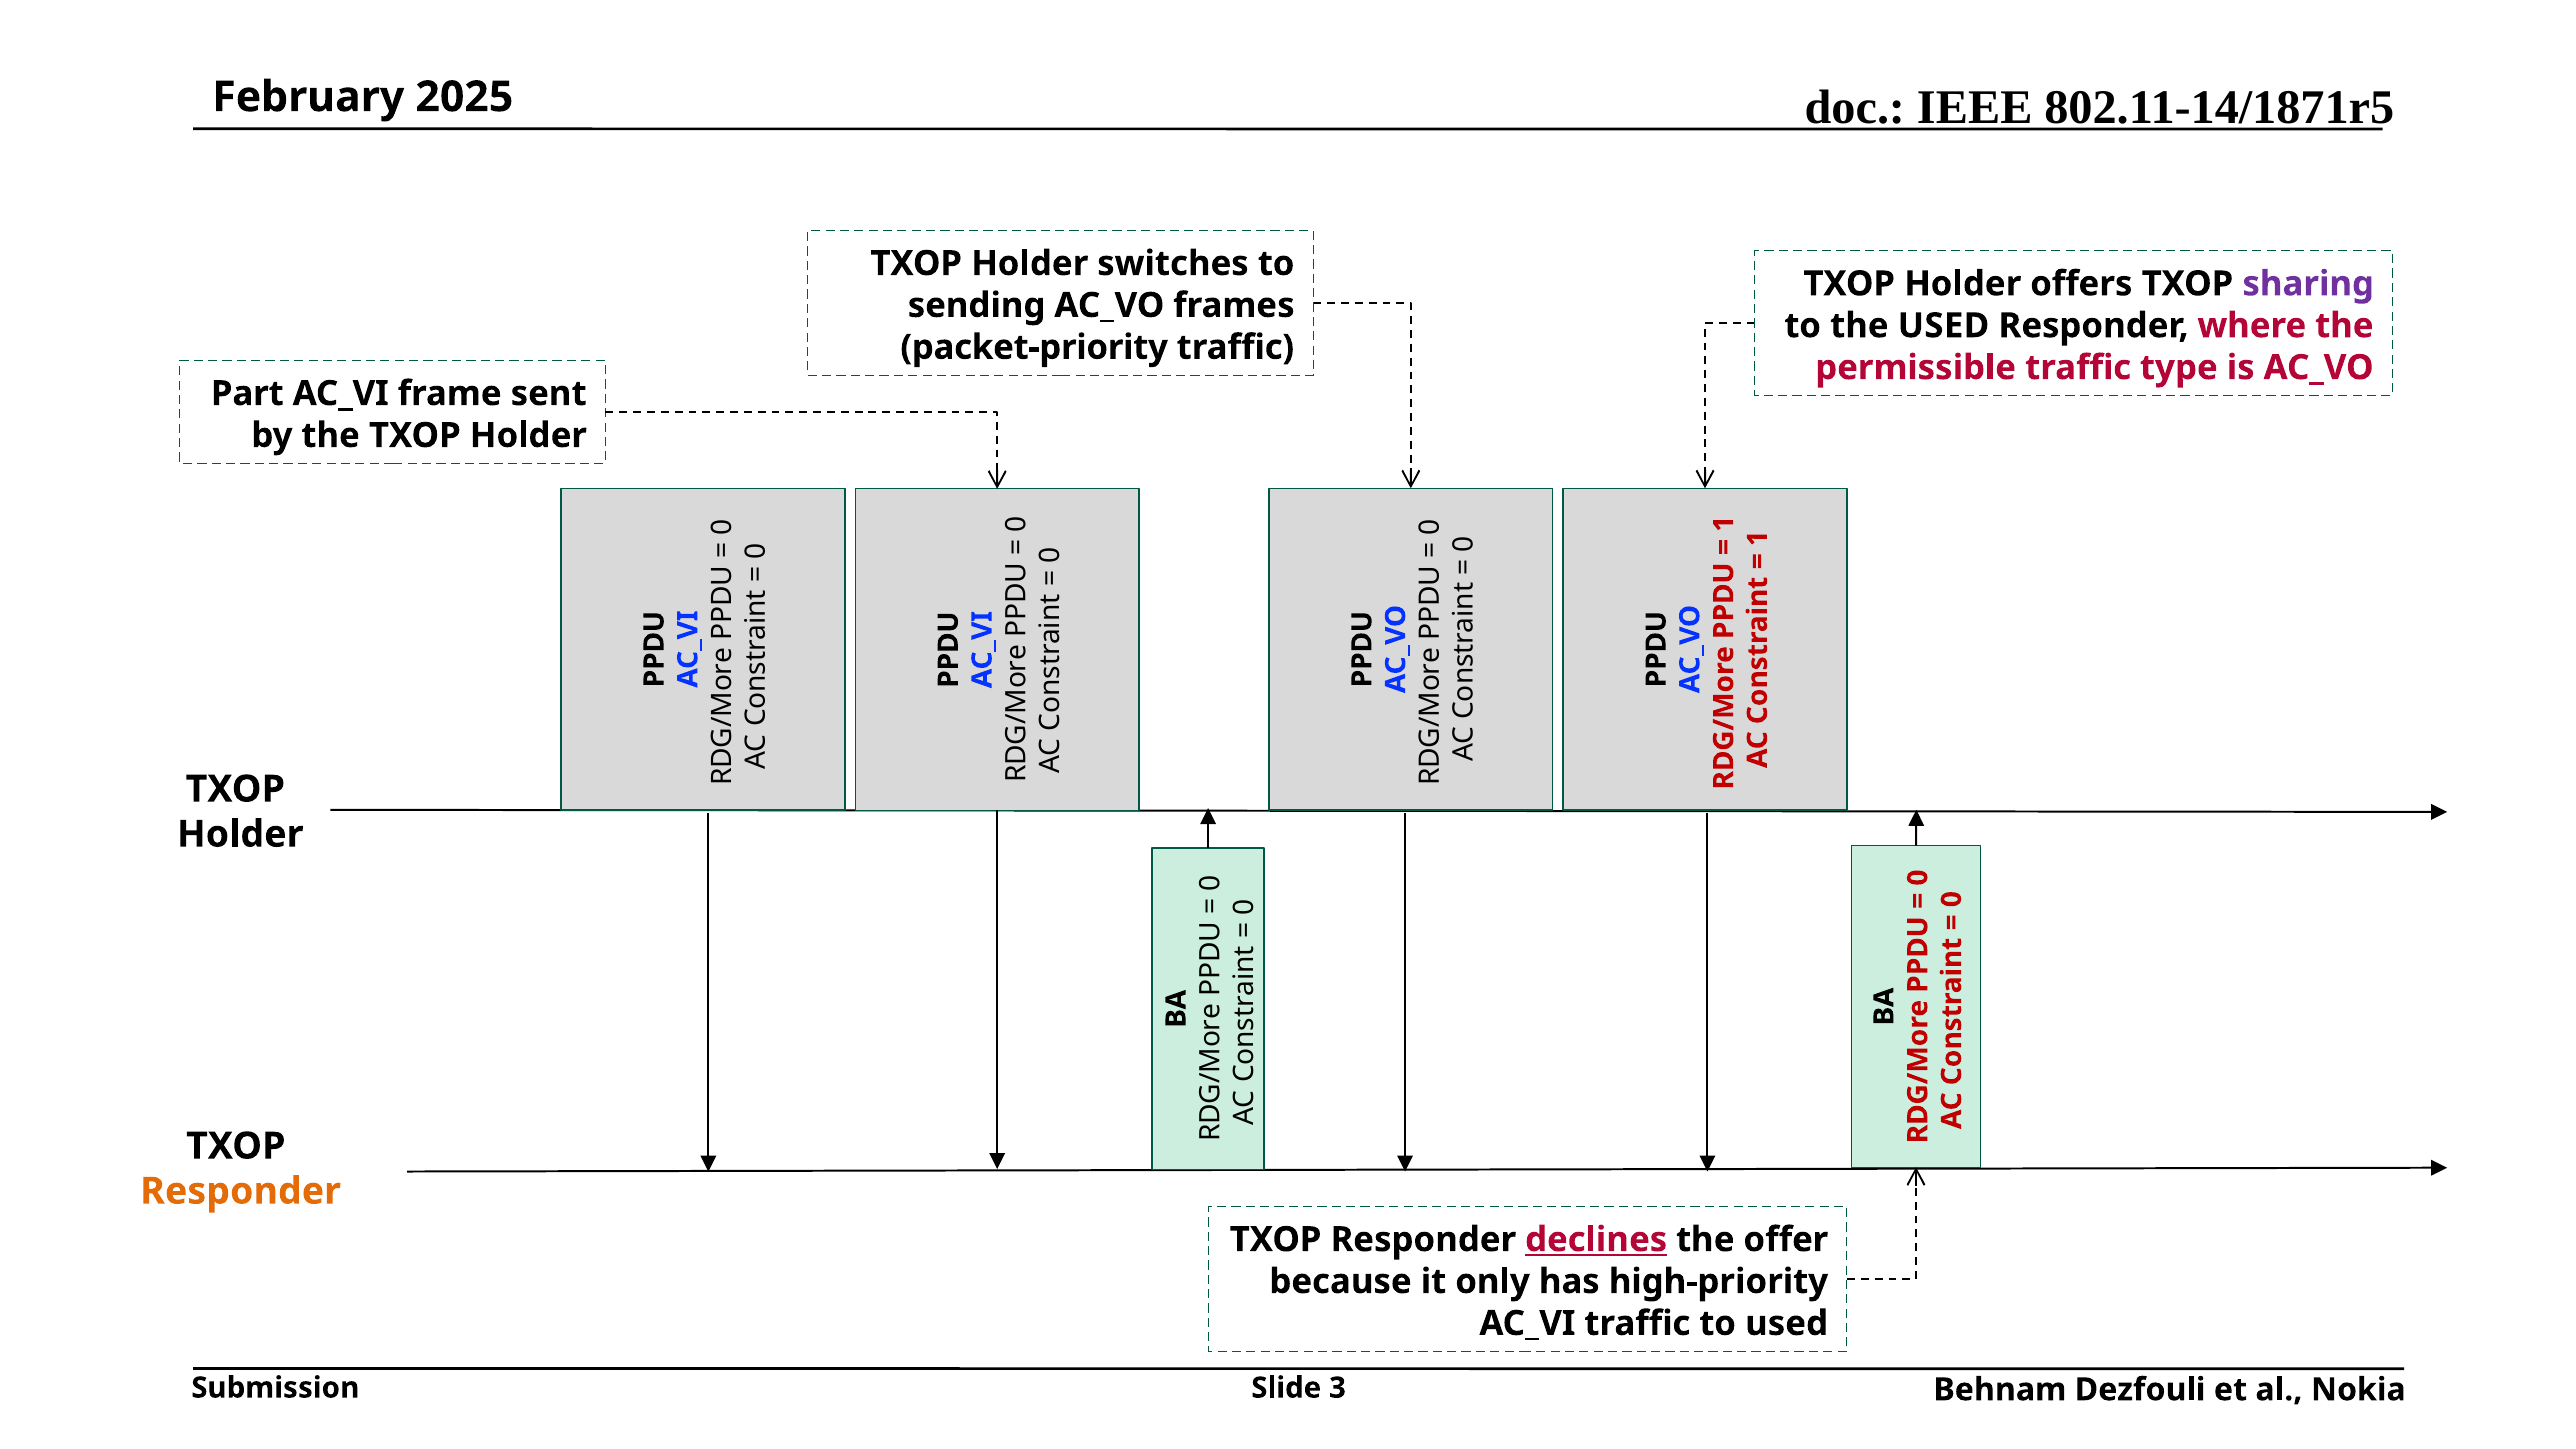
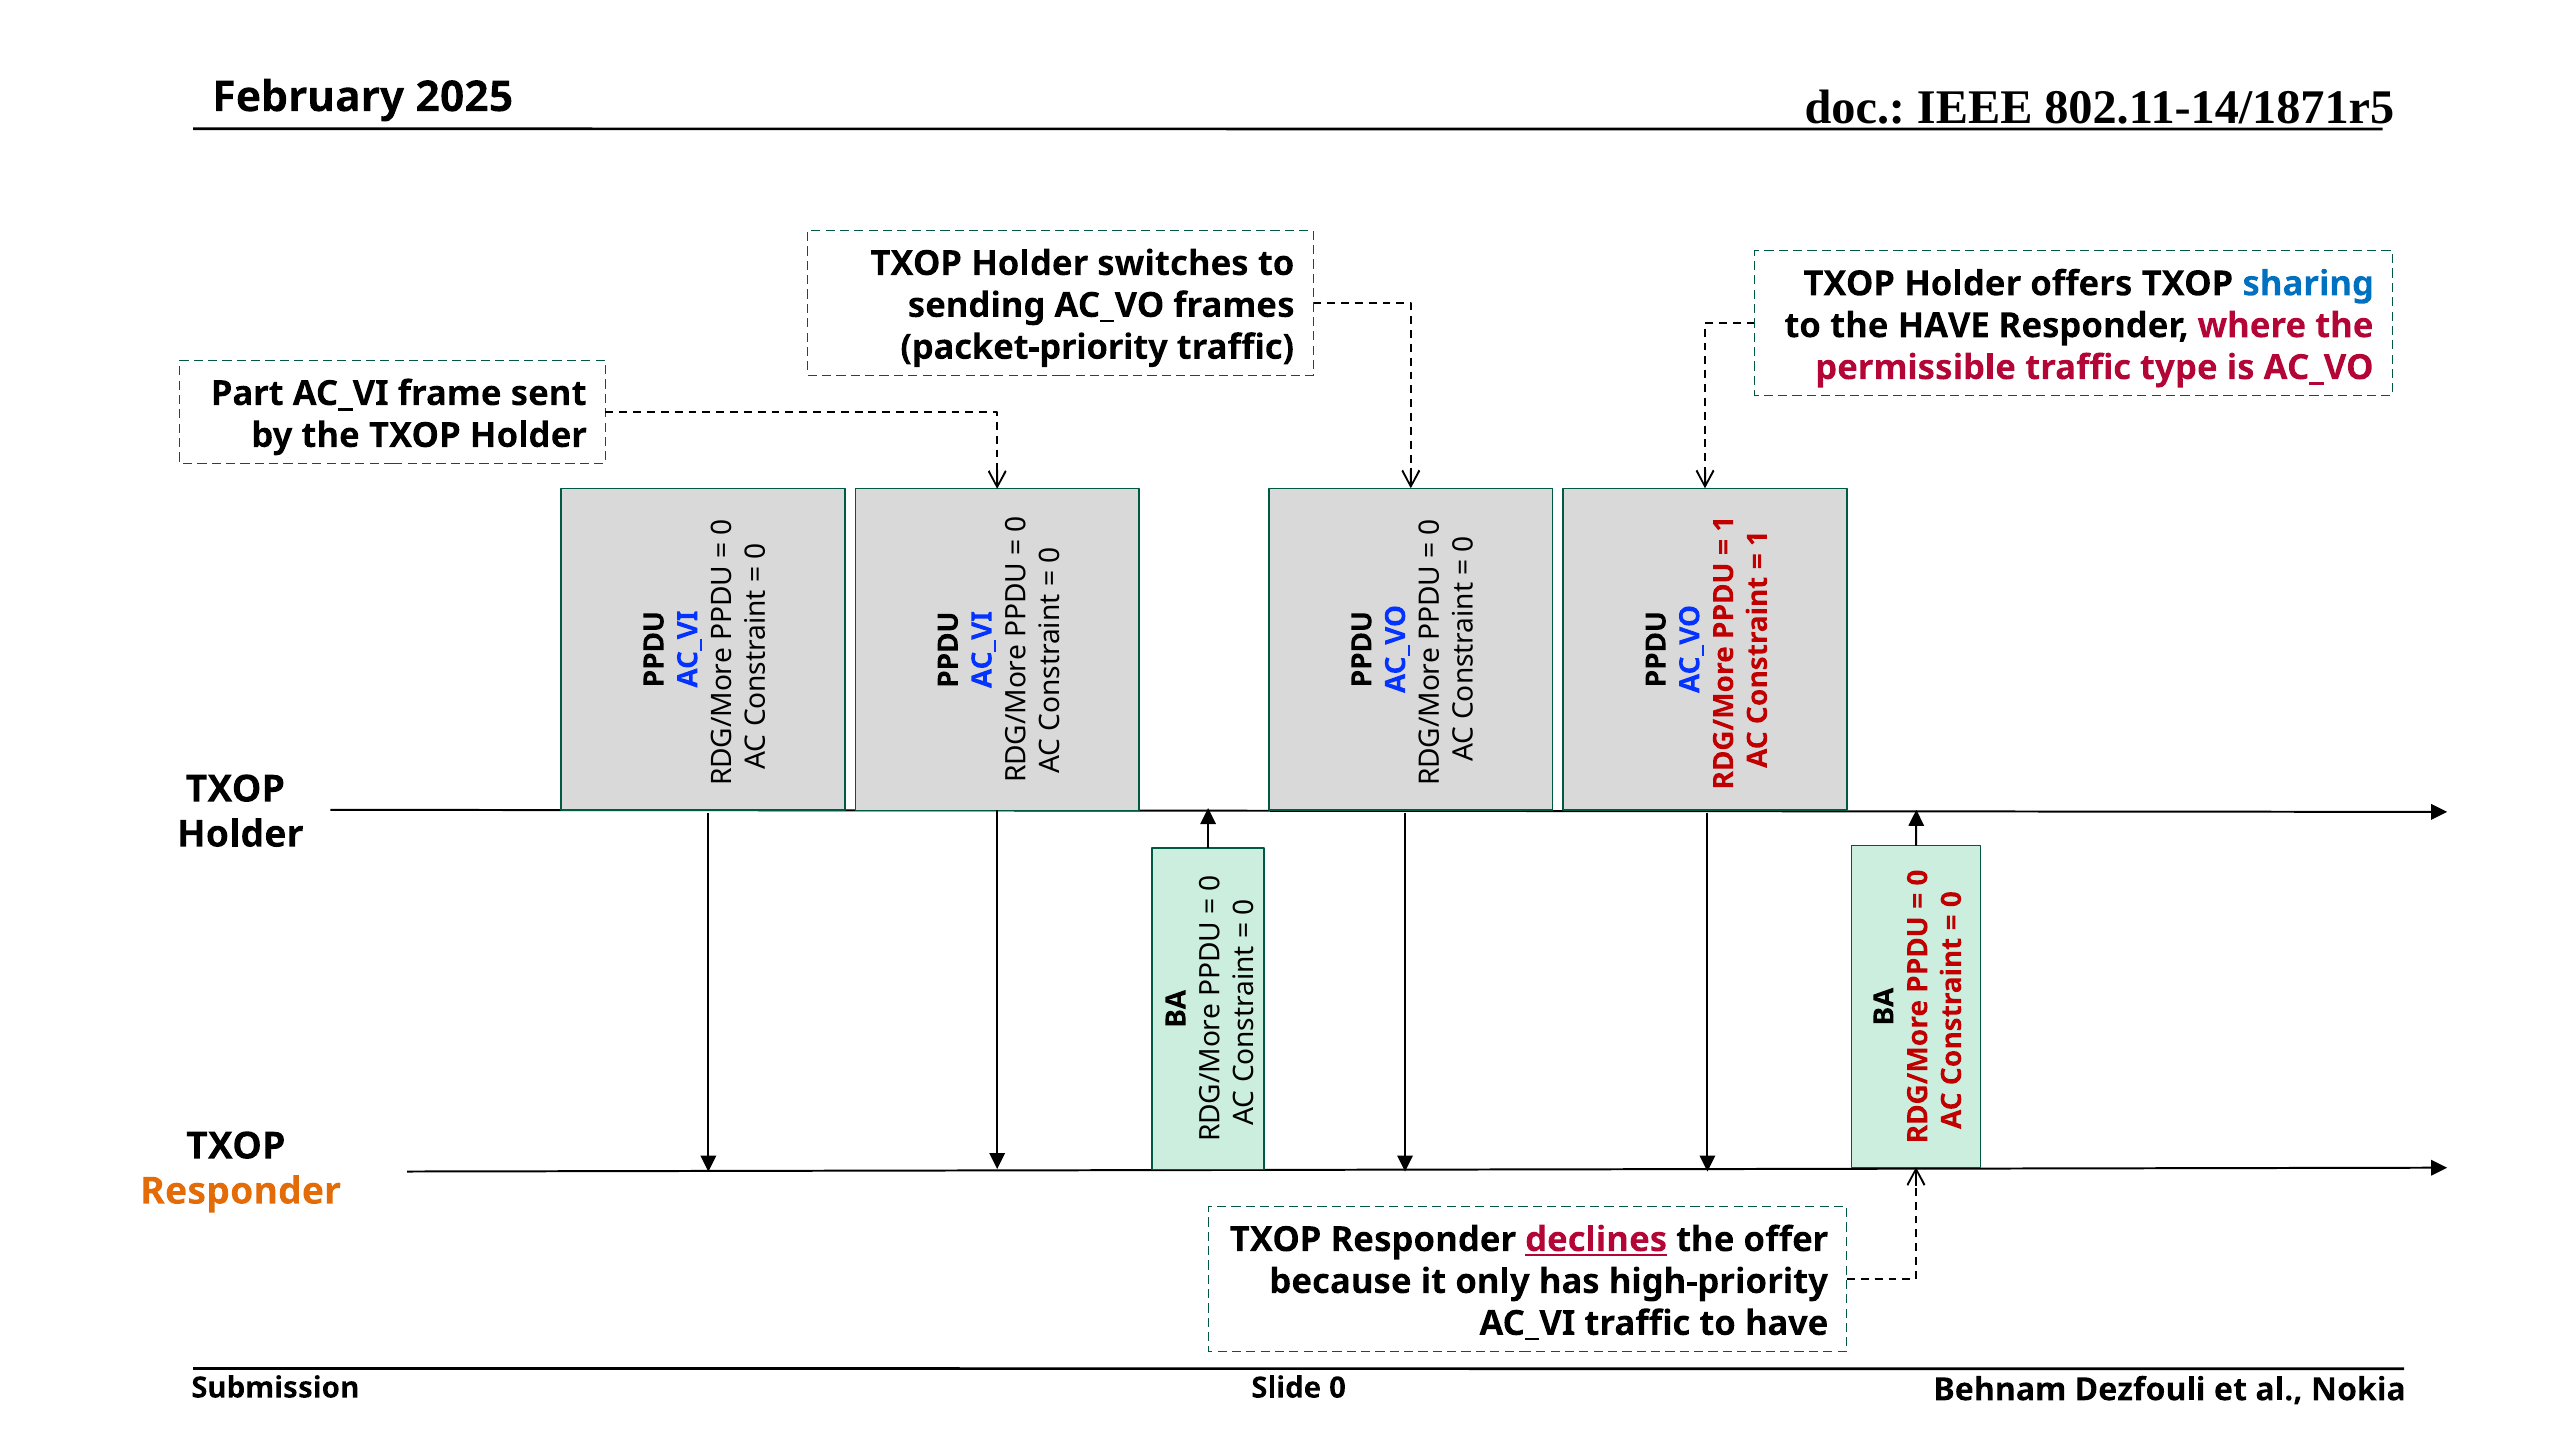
sharing colour: purple -> blue (2308, 284)
the USED: USED -> HAVE (1944, 326)
to used: used -> have (1787, 1323)
Slide 3: 3 -> 0 (1338, 1388)
